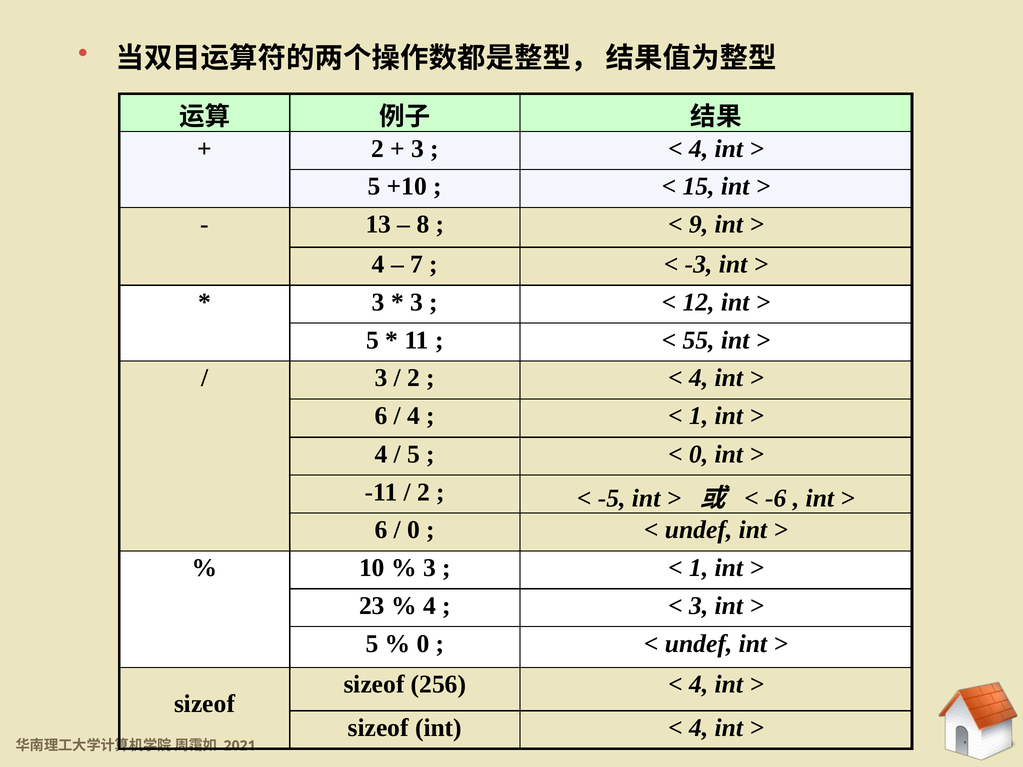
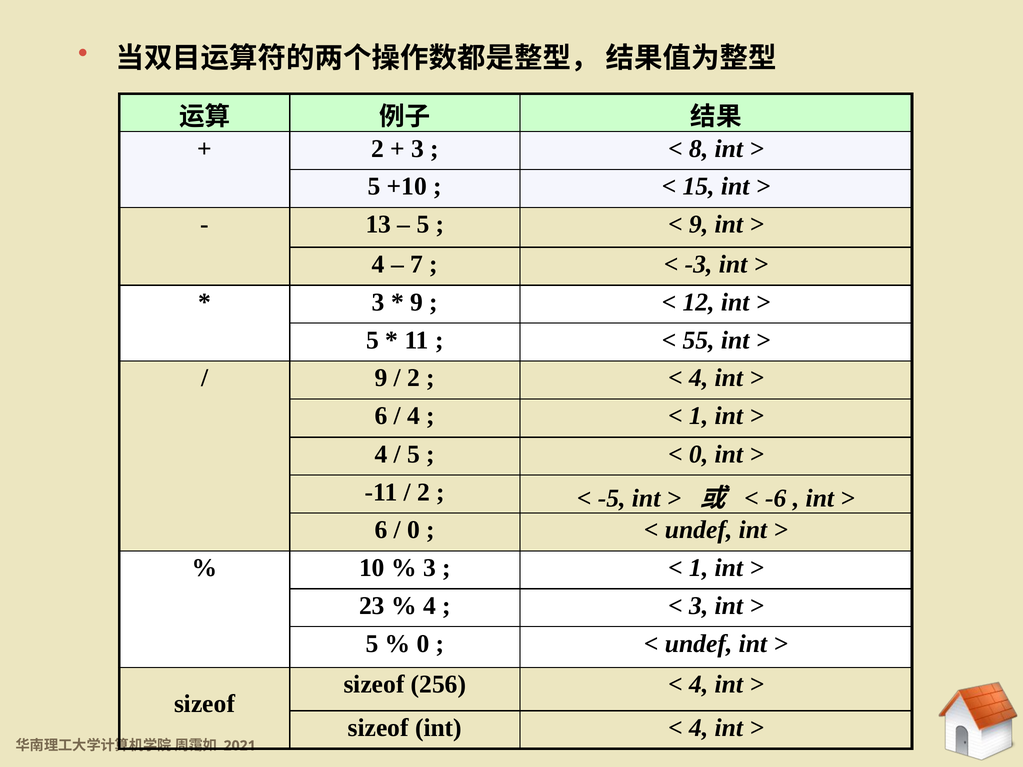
4: 4 -> 8 (699, 149)
8: 8 -> 5 (423, 225)
3: 3 -> 9 (417, 302)
3: 3 -> 9 (381, 378)
